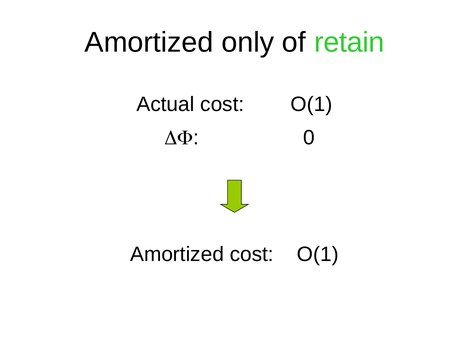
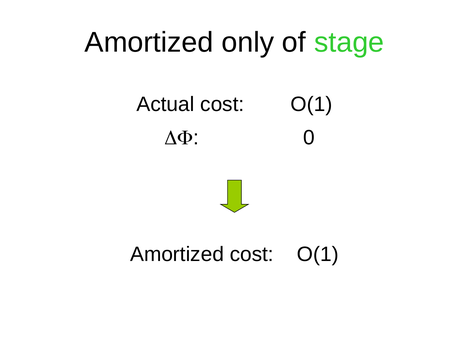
retain: retain -> stage (349, 42)
